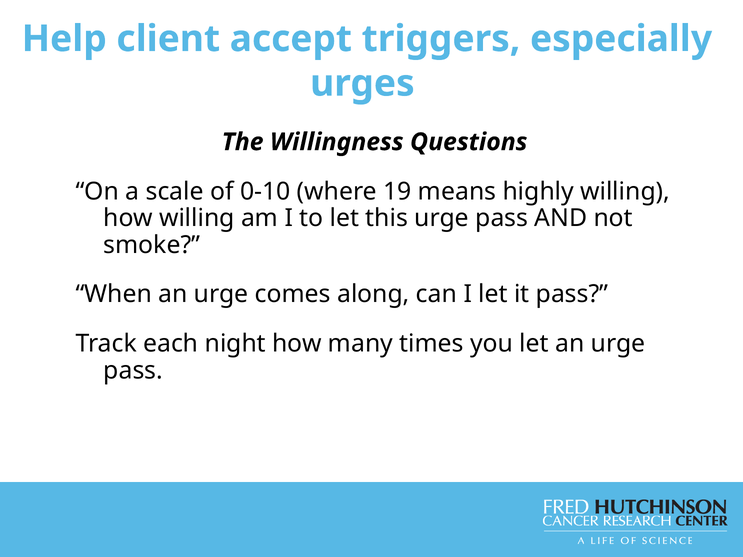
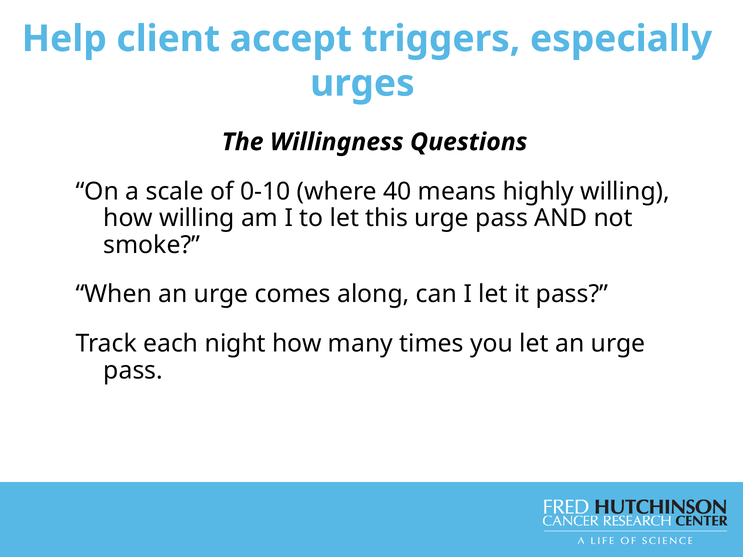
19: 19 -> 40 (397, 191)
